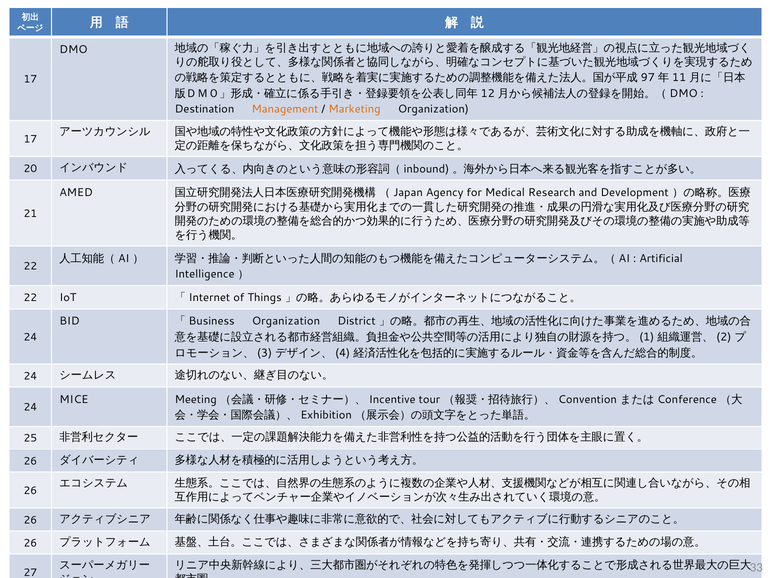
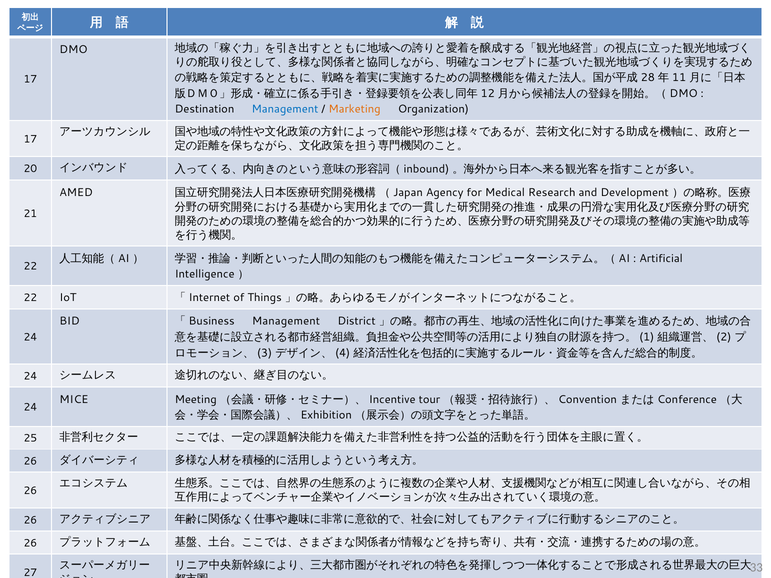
97: 97 -> 28 (648, 78)
Management colour: orange -> blue (285, 109)
「Business Organization: Organization -> Management (286, 321)
